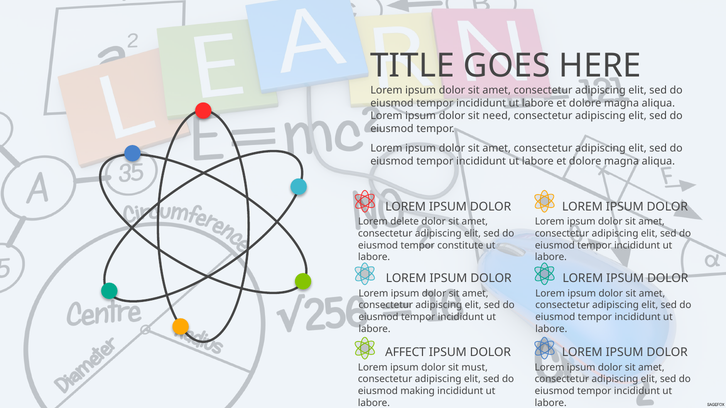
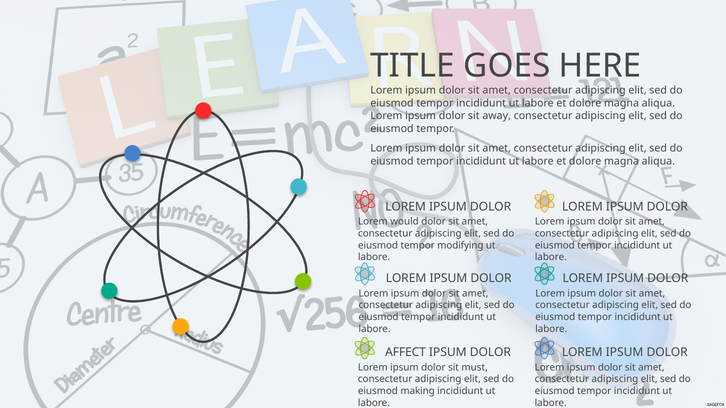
need: need -> away (497, 116)
delete: delete -> would (405, 222)
constitute: constitute -> modifying (460, 246)
